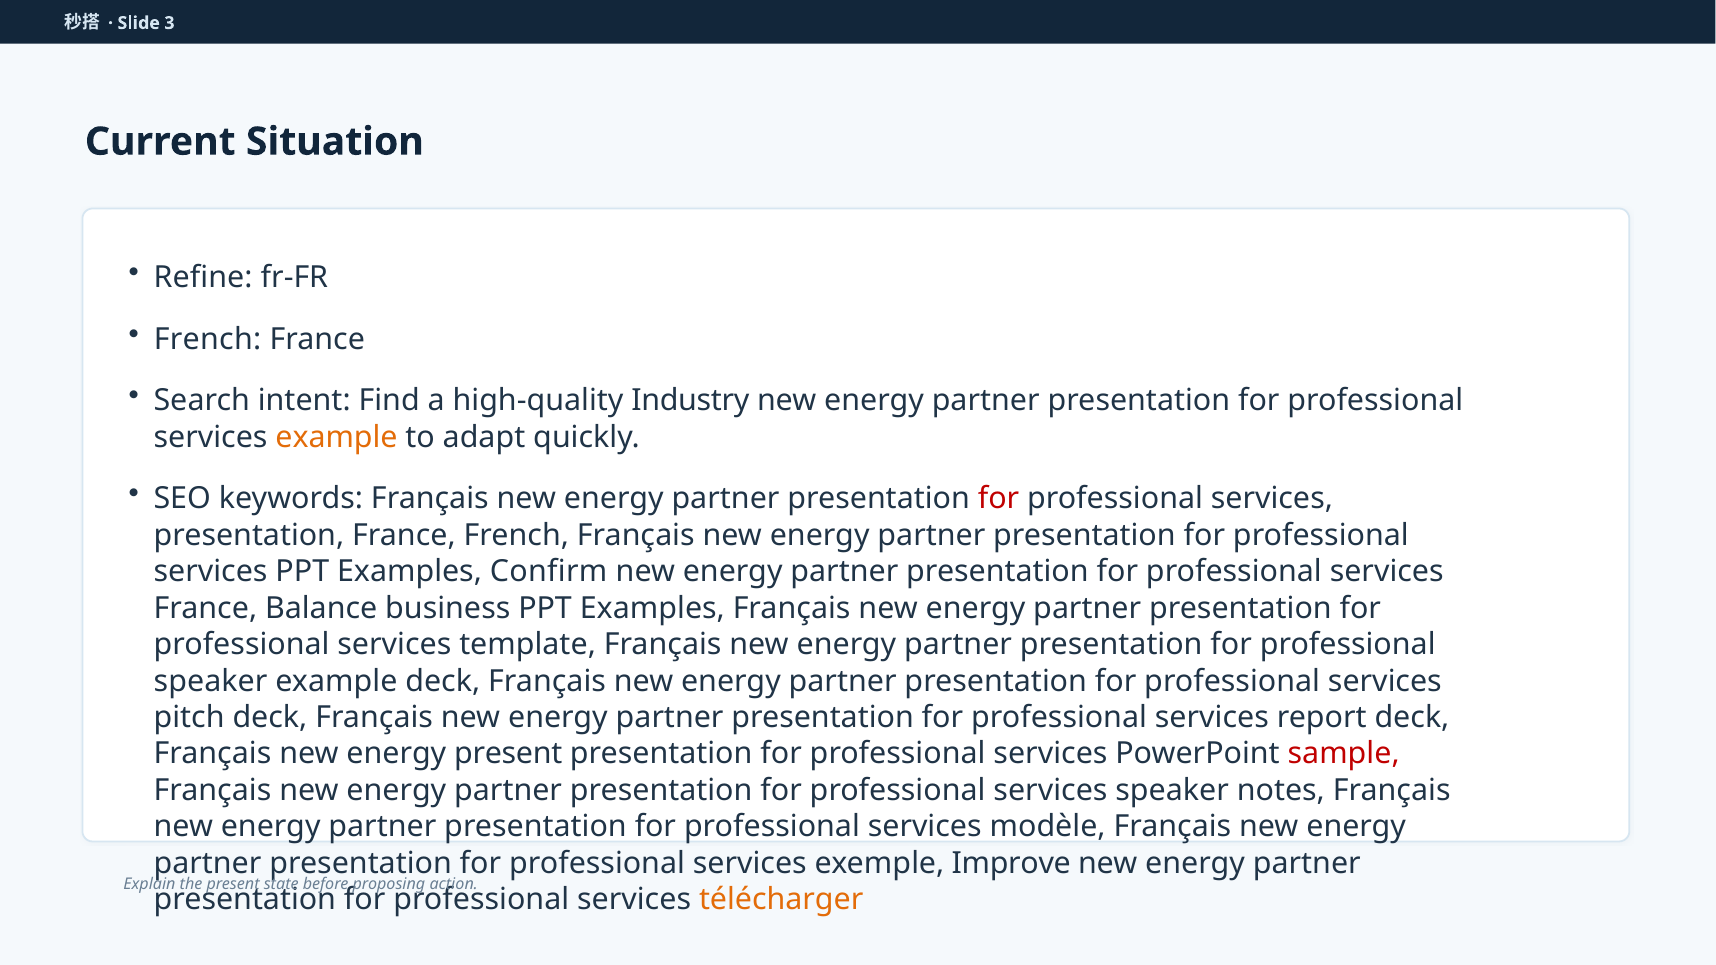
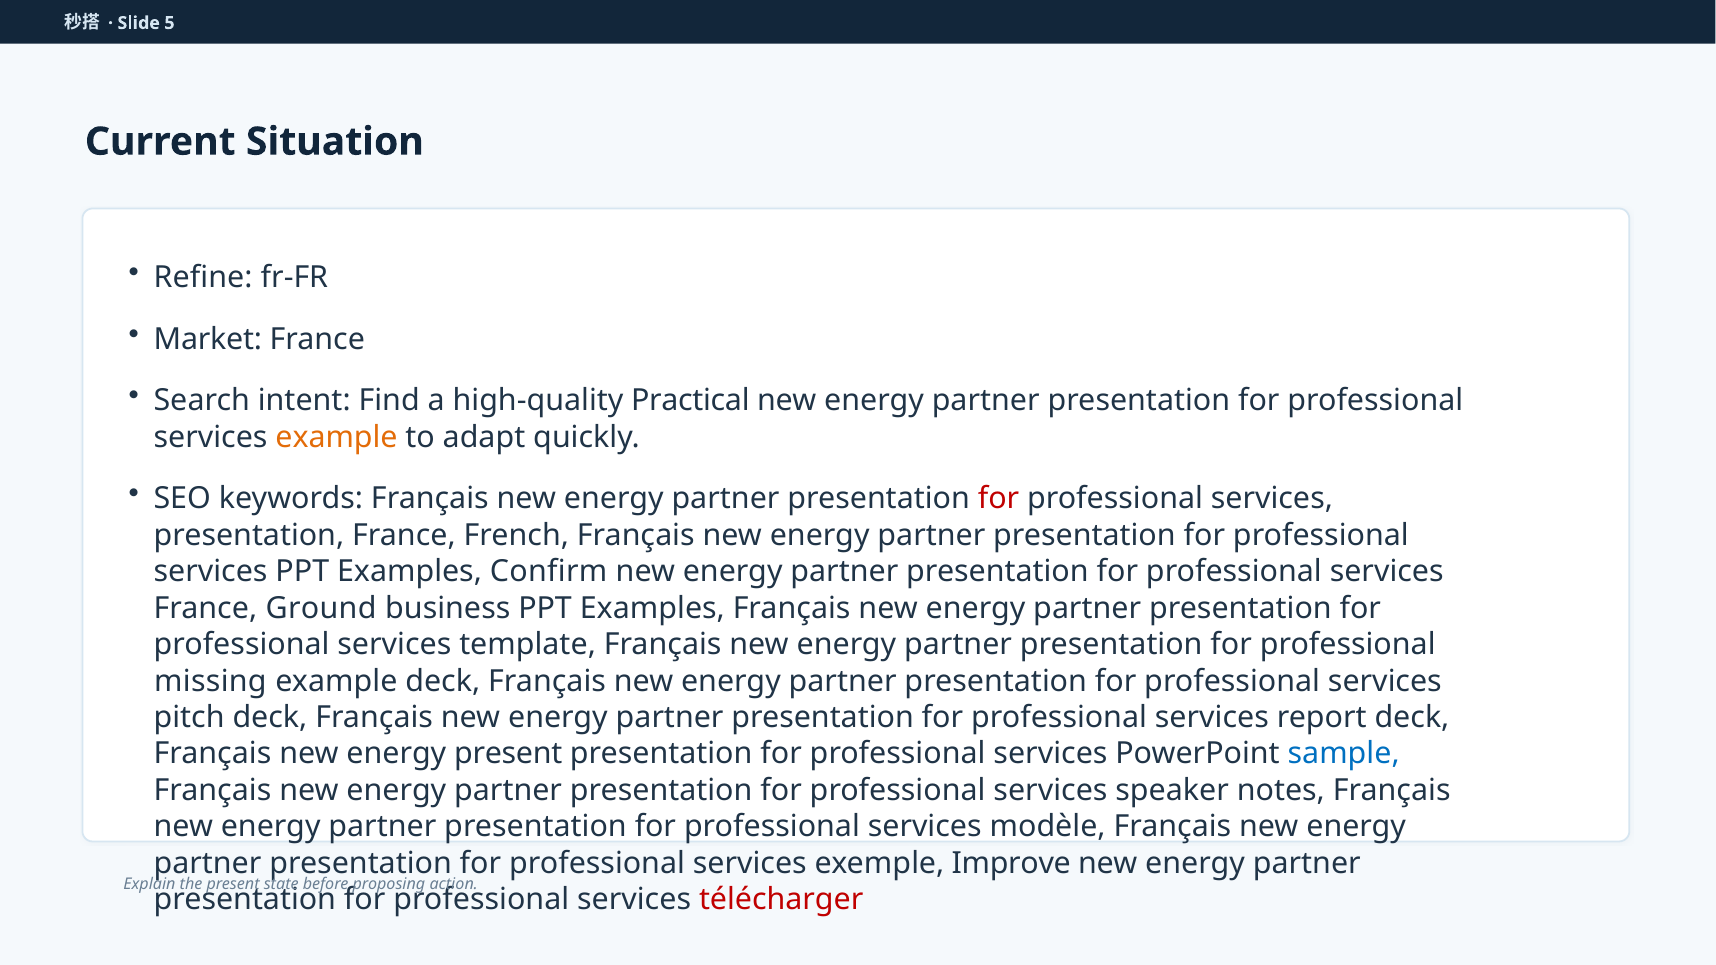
3: 3 -> 5 (169, 23)
French: French -> Market (208, 339)
Industry: Industry -> Practical (690, 401)
Balance: Balance -> Ground (321, 608)
speaker: speaker -> missing (210, 681)
sample colour: red -> blue (1344, 754)
télécharger colour: orange -> red (781, 900)
